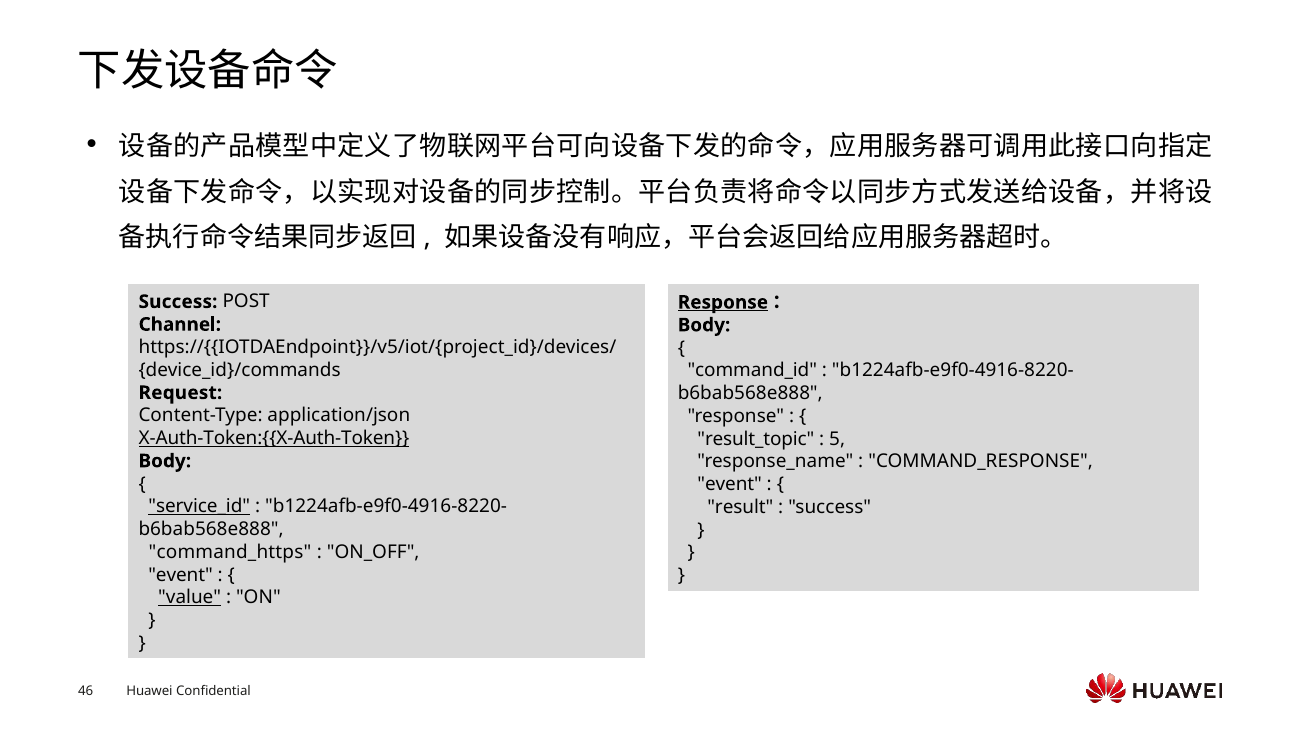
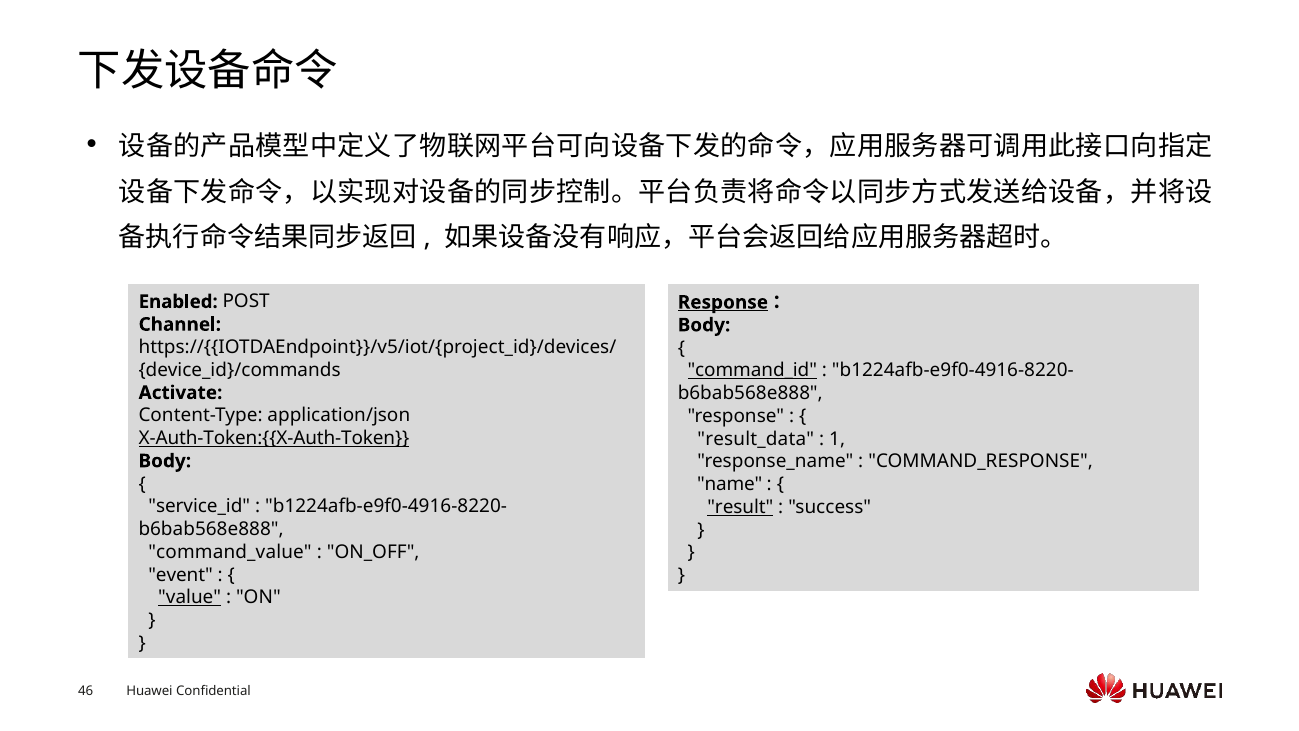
Success: Success -> Enabled (178, 302)
command_id underline: none -> present (752, 370)
Request: Request -> Activate (180, 393)
result_topic: result_topic -> result_data (756, 439)
5: 5 -> 1 (837, 439)
event: event -> name (730, 484)
service_id underline: present -> none (199, 506)
result underline: none -> present (740, 507)
command_https: command_https -> command_value (230, 552)
